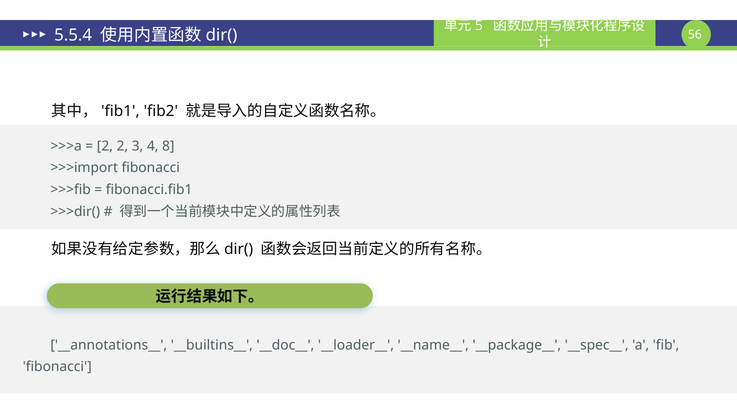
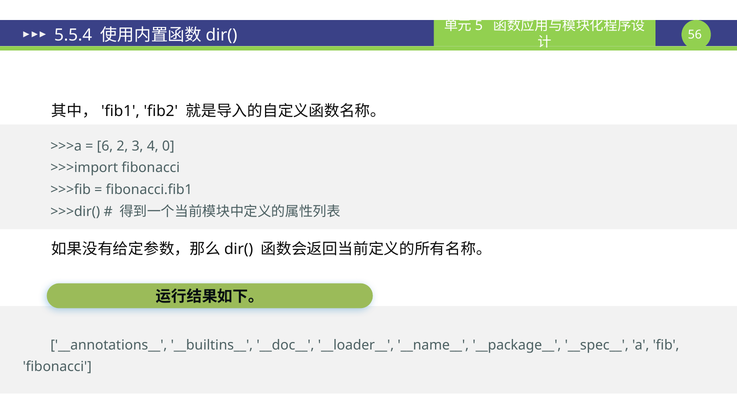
2: 2 -> 6 (105, 146)
8: 8 -> 0 (168, 146)
